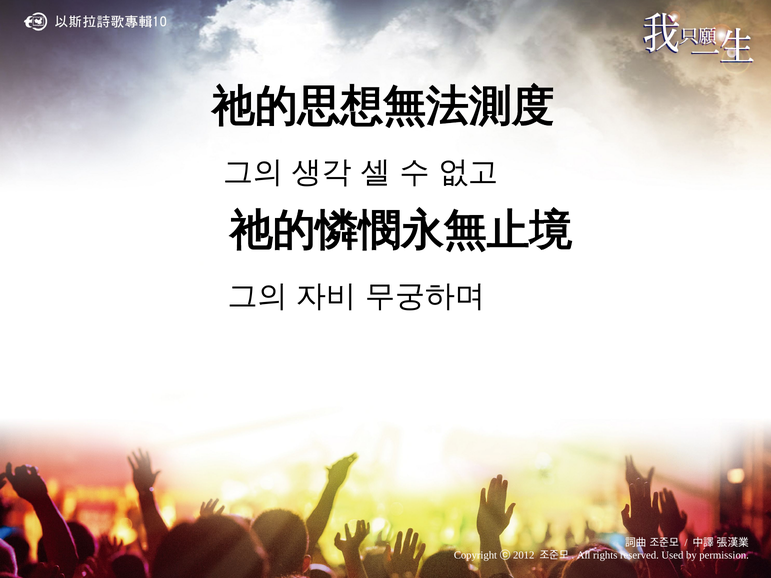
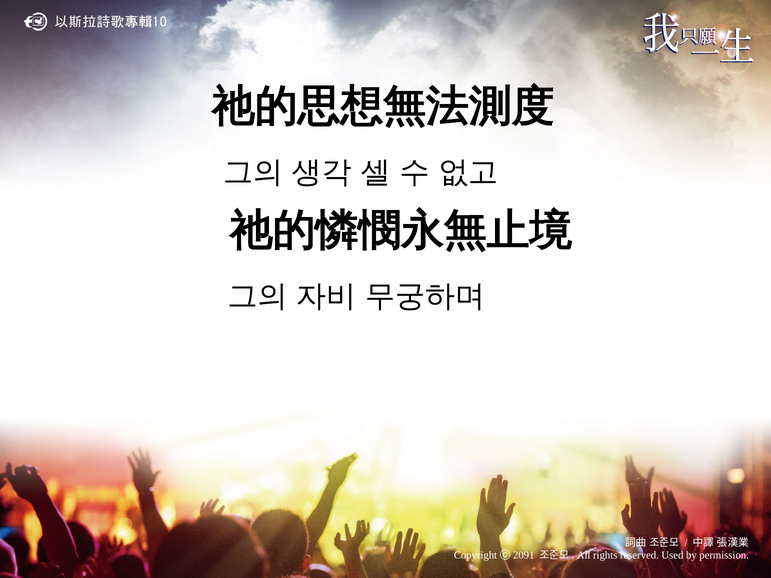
2012: 2012 -> 2091 (524, 556)
